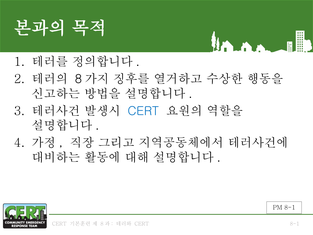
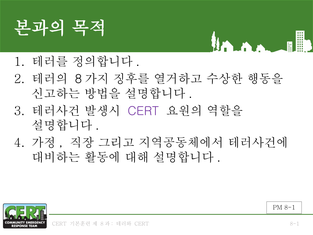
CERT colour: blue -> purple (143, 111)
